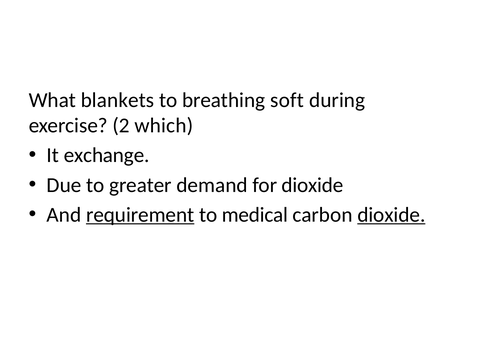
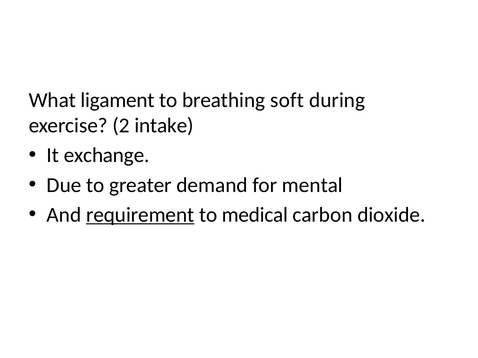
blankets: blankets -> ligament (118, 100)
which: which -> intake (164, 126)
for dioxide: dioxide -> mental (312, 185)
dioxide underline: present -> none (391, 215)
